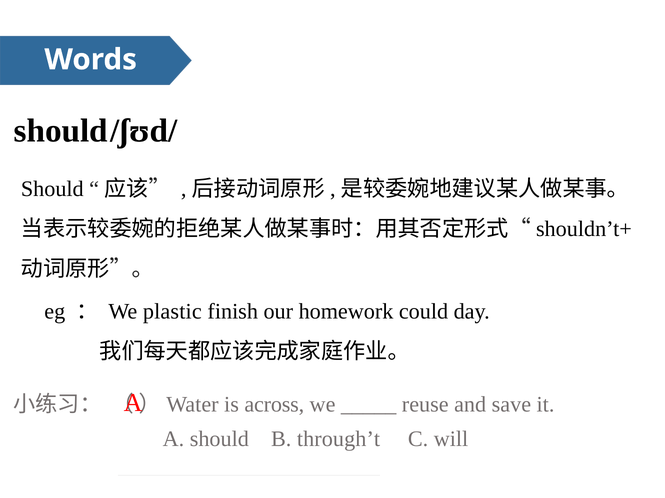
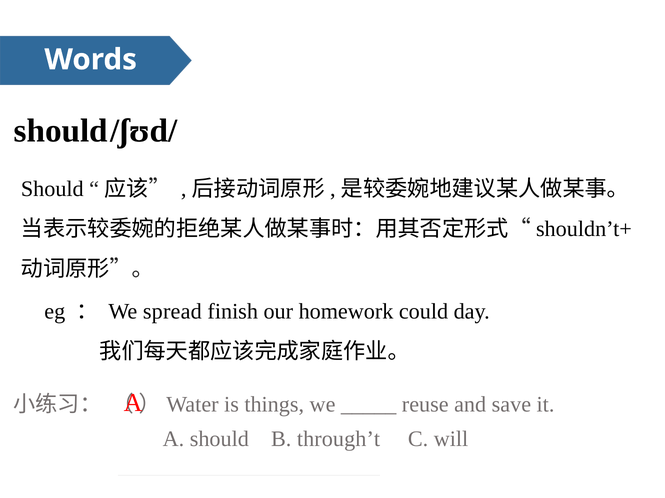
plastic: plastic -> spread (172, 312)
across: across -> things (274, 405)
